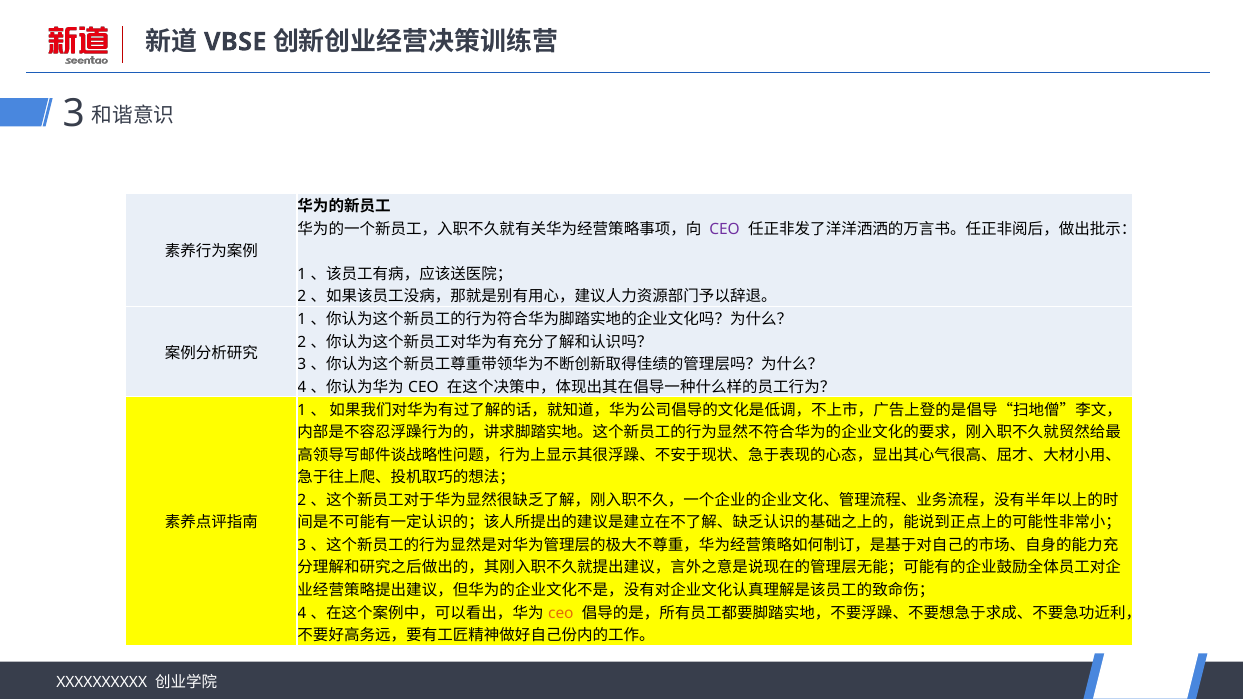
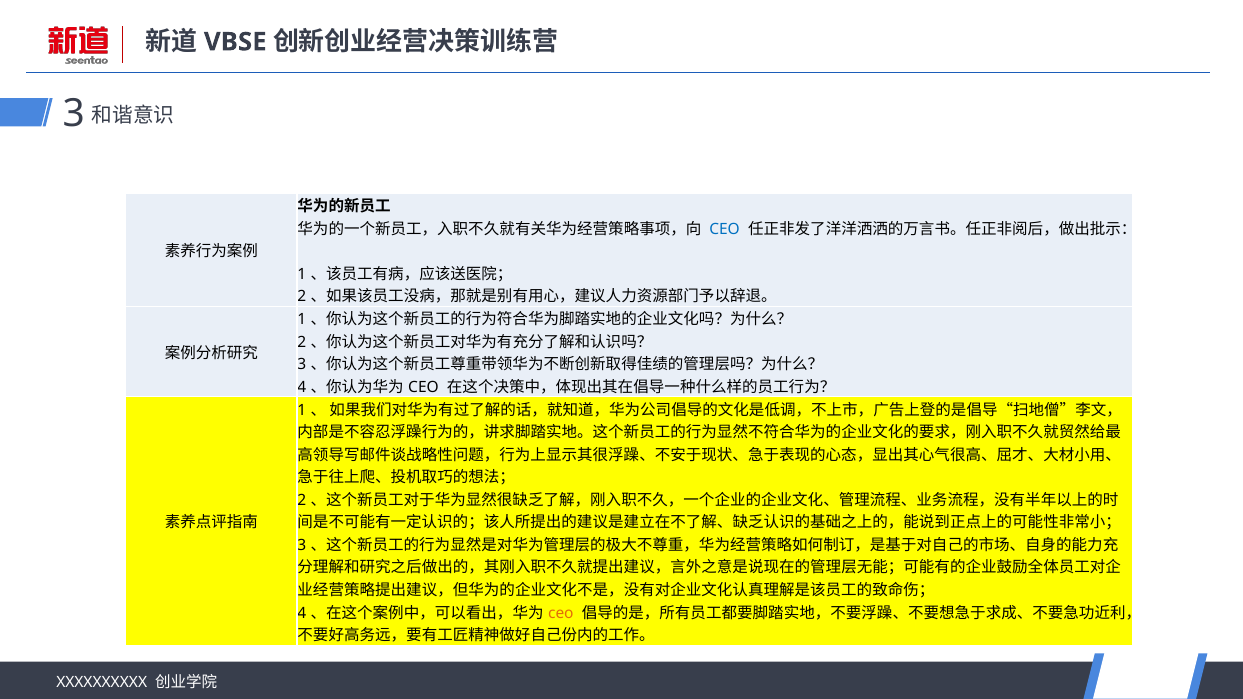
CEO colour: purple -> blue (725, 229)
